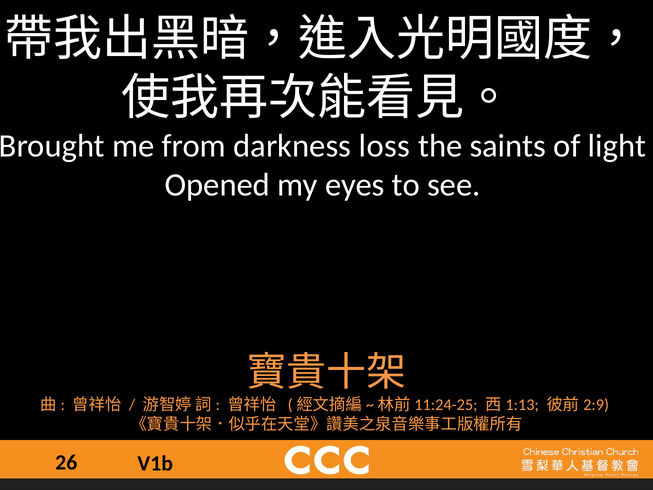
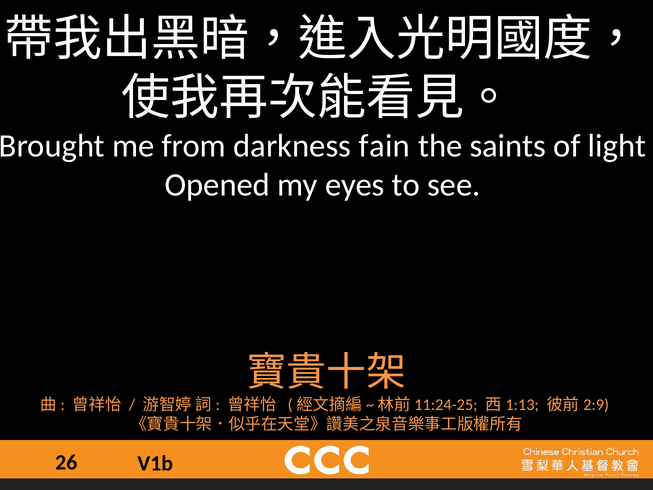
loss: loss -> fain (384, 146)
